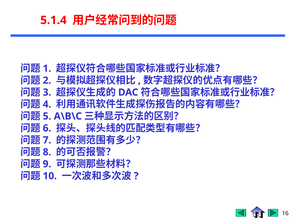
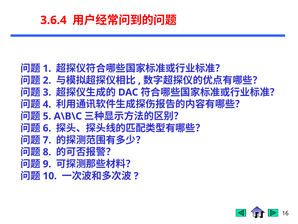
5.1.4: 5.1.4 -> 3.6.4 (53, 20)
